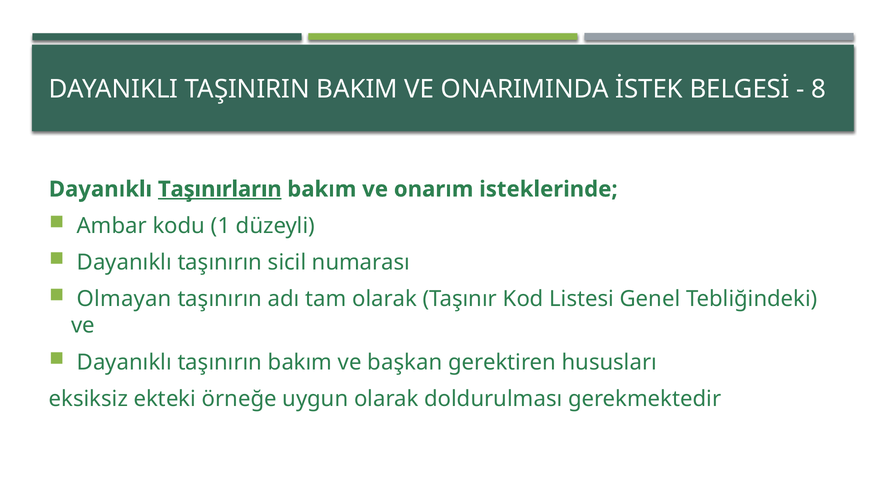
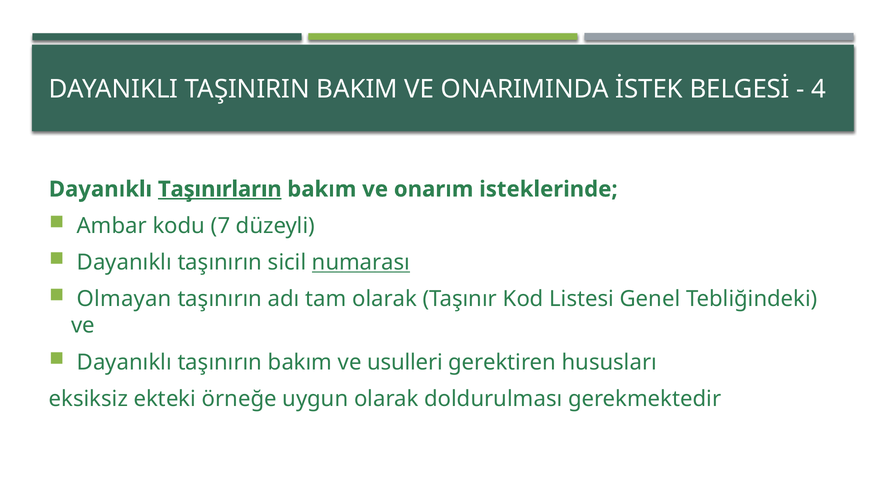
8: 8 -> 4 (819, 89)
1: 1 -> 7 (221, 226)
numarası underline: none -> present (361, 262)
başkan: başkan -> usulleri (405, 362)
